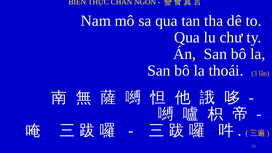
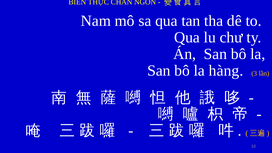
thoái: thoái -> hàng (226, 71)
